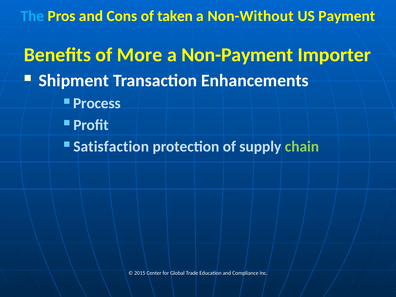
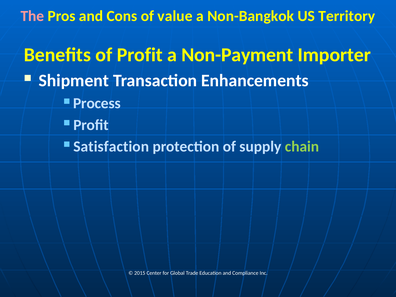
The colour: light blue -> pink (32, 16)
taken: taken -> value (175, 16)
Non-Without: Non-Without -> Non-Bangkok (251, 16)
Payment: Payment -> Territory (347, 16)
of More: More -> Profit (140, 55)
